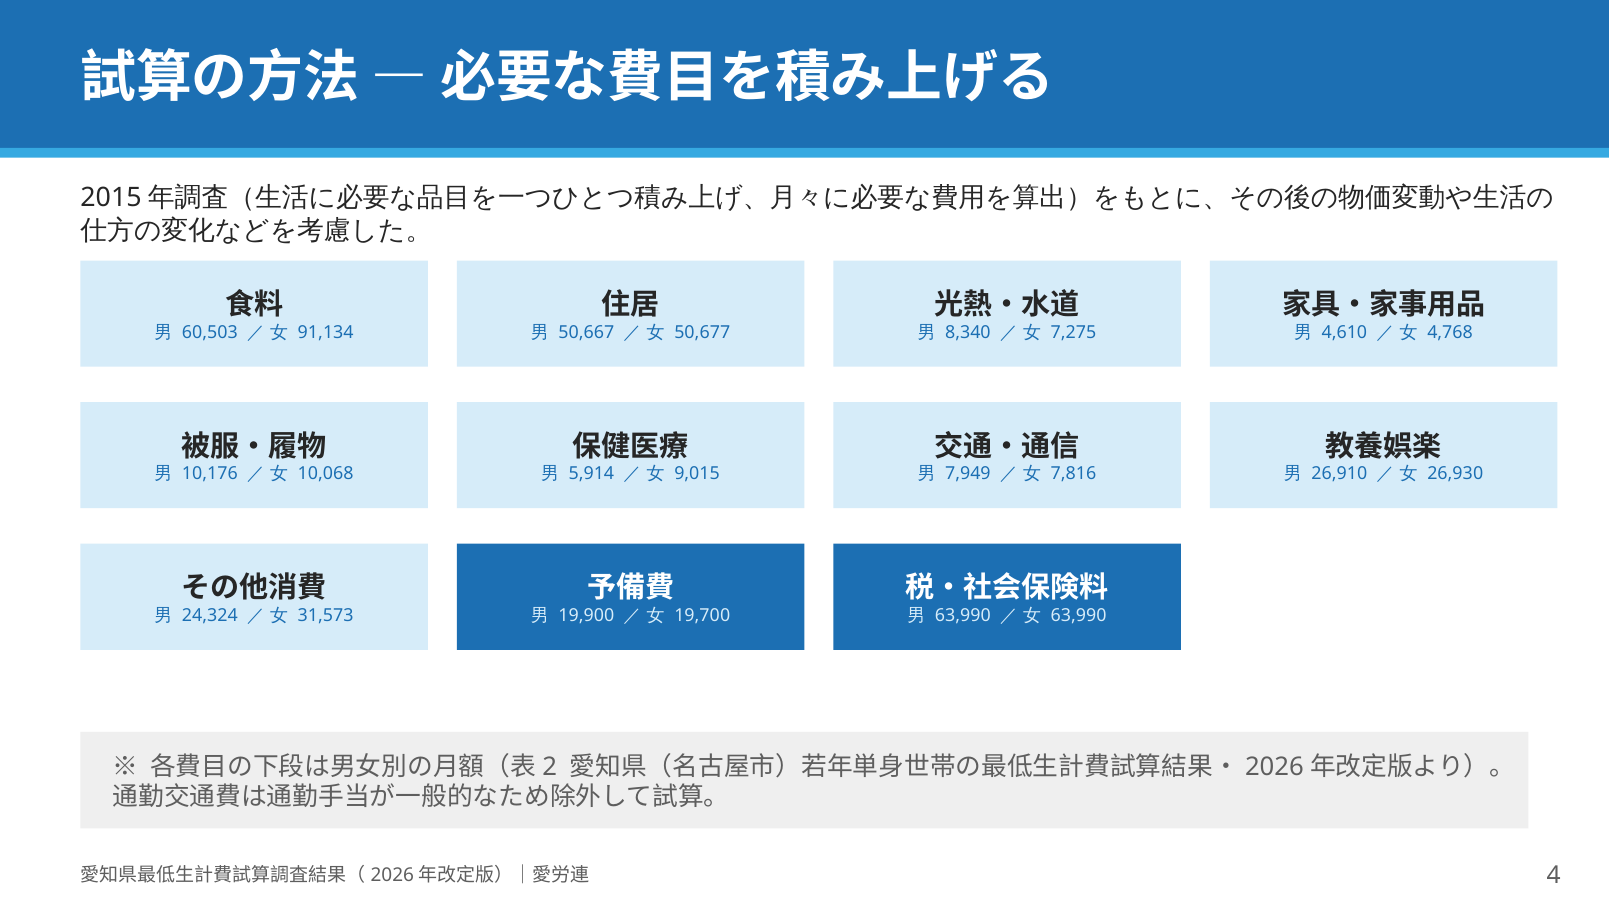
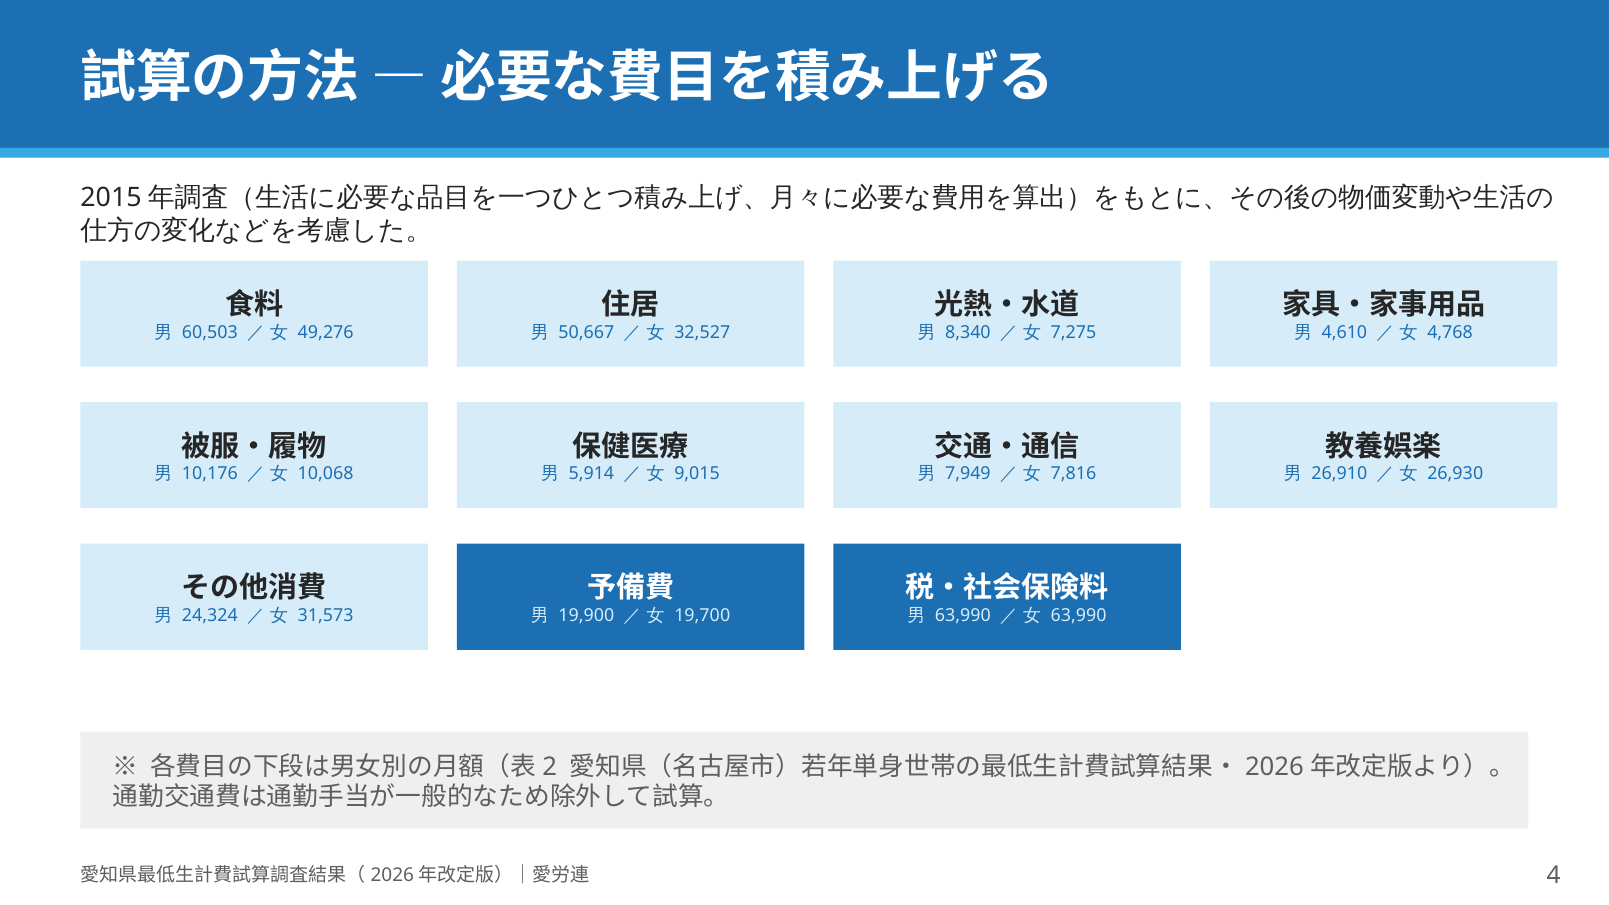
91,134: 91,134 -> 49,276 (326, 332)
50,677: 50,677 -> 32,527 (702, 332)
